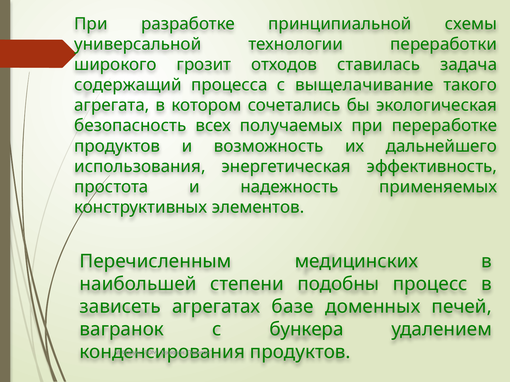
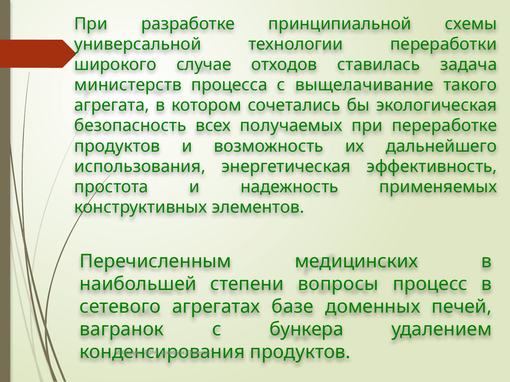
грозит: грозит -> случае (204, 65)
содержащий: содержащий -> министерств (128, 85)
подобны: подобны -> вопросы (338, 284)
зависеть: зависеть -> сетевого (120, 307)
